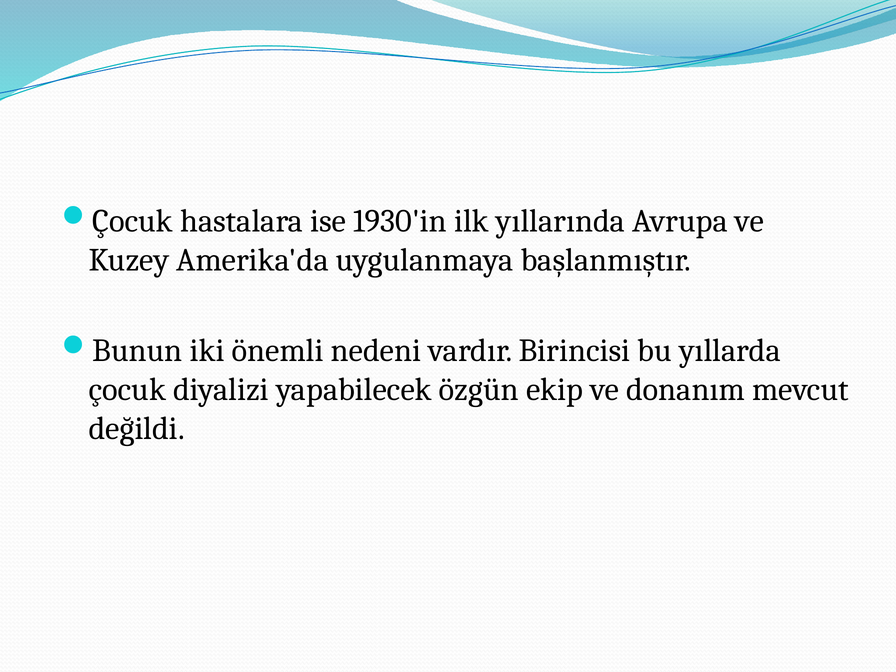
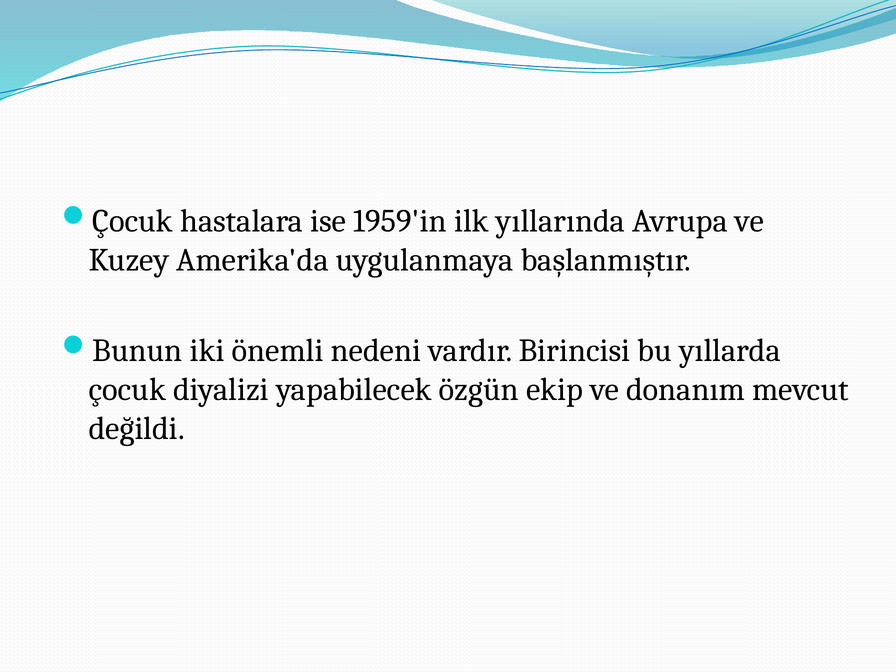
1930'in: 1930'in -> 1959'in (400, 221)
